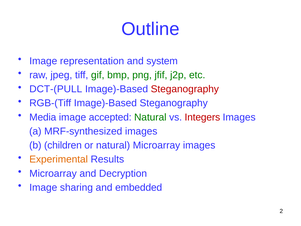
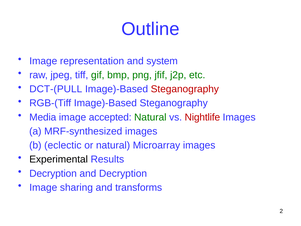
Integers: Integers -> Nightlife (202, 117)
children: children -> eclectic (63, 145)
Experimental colour: orange -> black (59, 159)
Microarray: Microarray -> Decryption (53, 173)
embedded: embedded -> transforms (139, 187)
